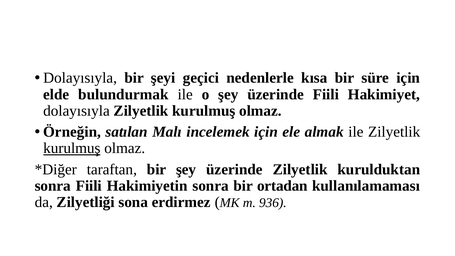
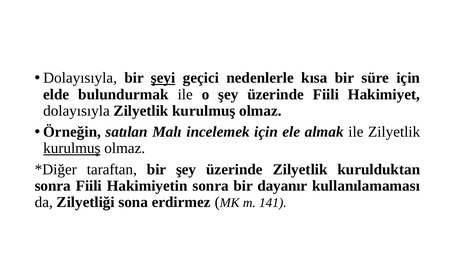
şeyi underline: none -> present (163, 78)
ortadan: ortadan -> dayanır (282, 186)
936: 936 -> 141 (273, 203)
